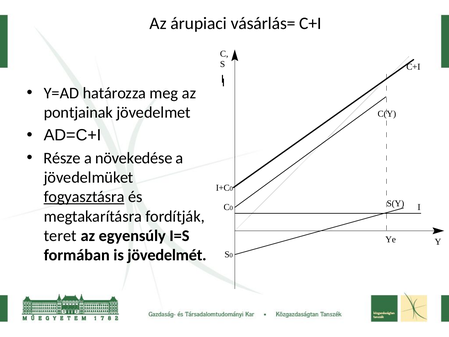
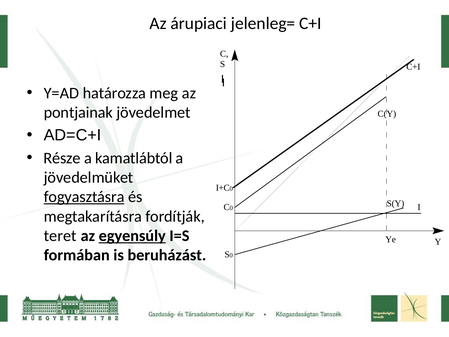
vásárlás=: vásárlás= -> jelenleg= (263, 23)
növekedése: növekedése -> kamatlábtól (134, 158)
egyensúly underline: none -> present (132, 236)
jövedelmét: jövedelmét -> beruházást (167, 255)
